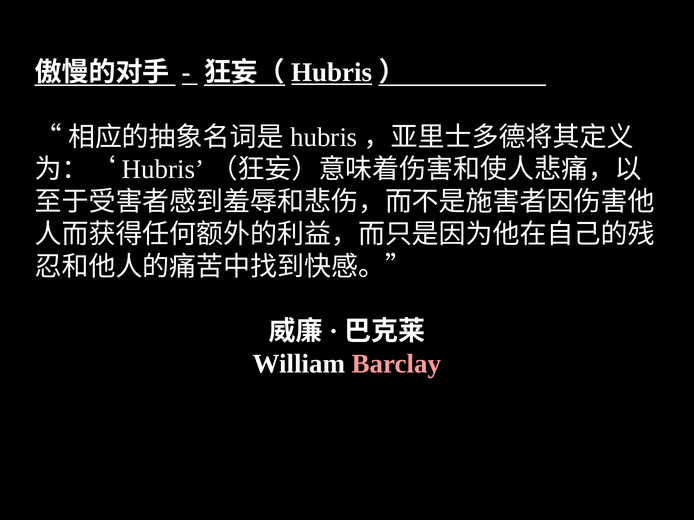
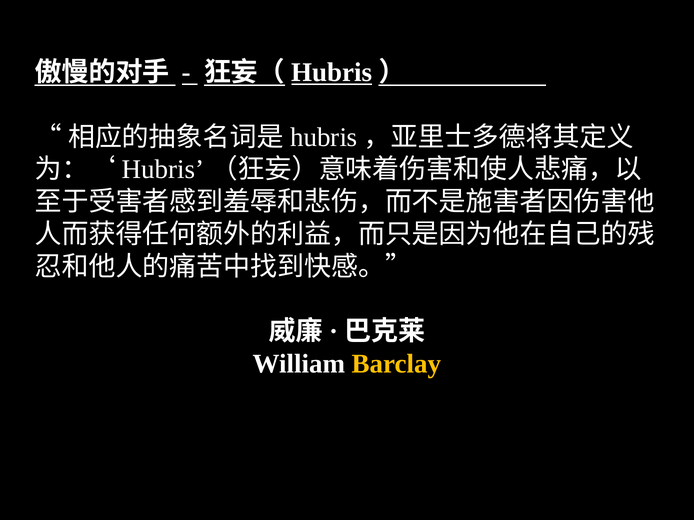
Barclay colour: pink -> yellow (396, 364)
